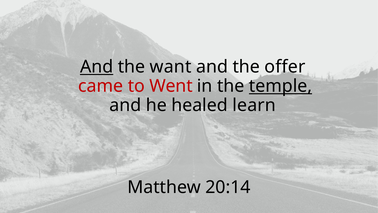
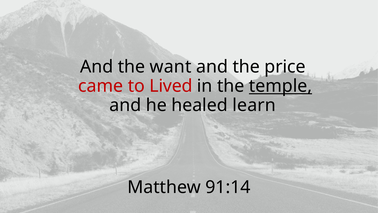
And underline: present -> none (97, 67)
offer: offer -> price (285, 67)
Went: Went -> Lived (171, 86)
20:14: 20:14 -> 91:14 (228, 187)
